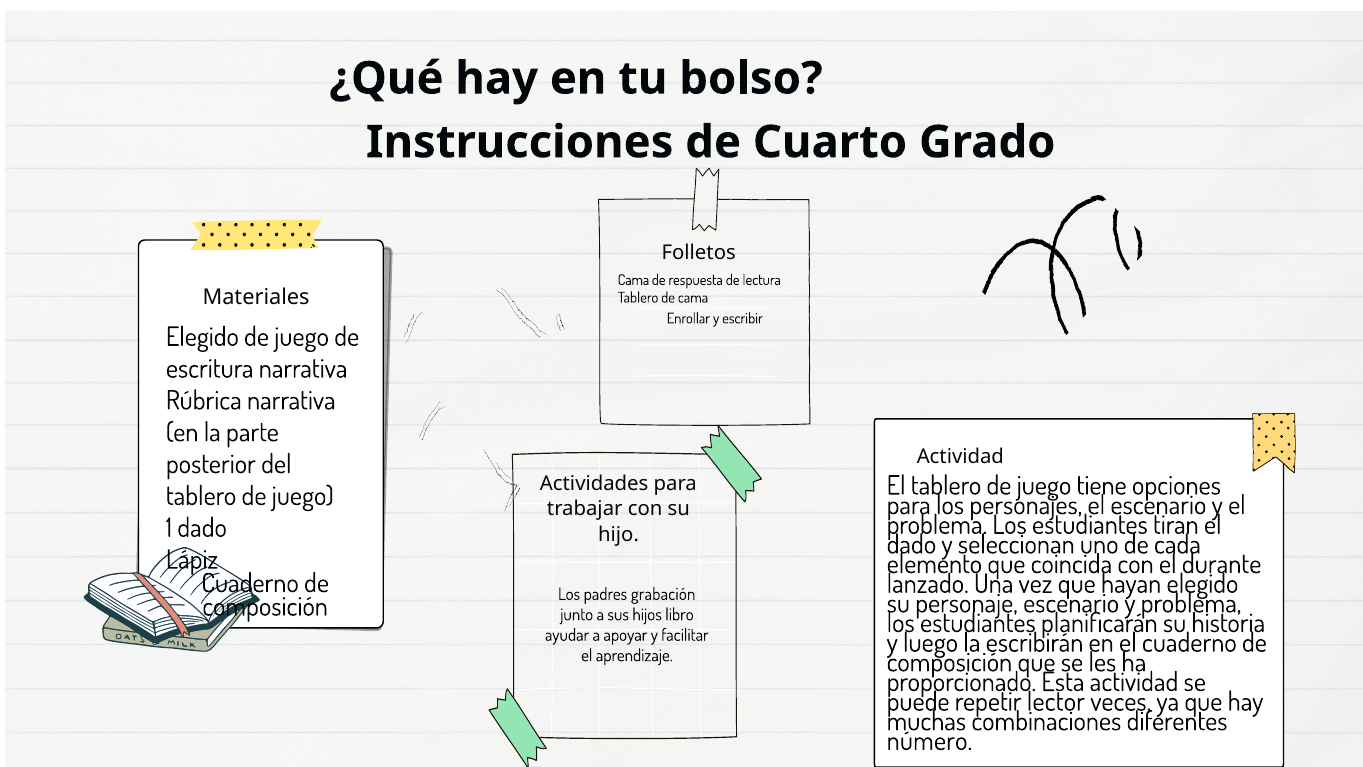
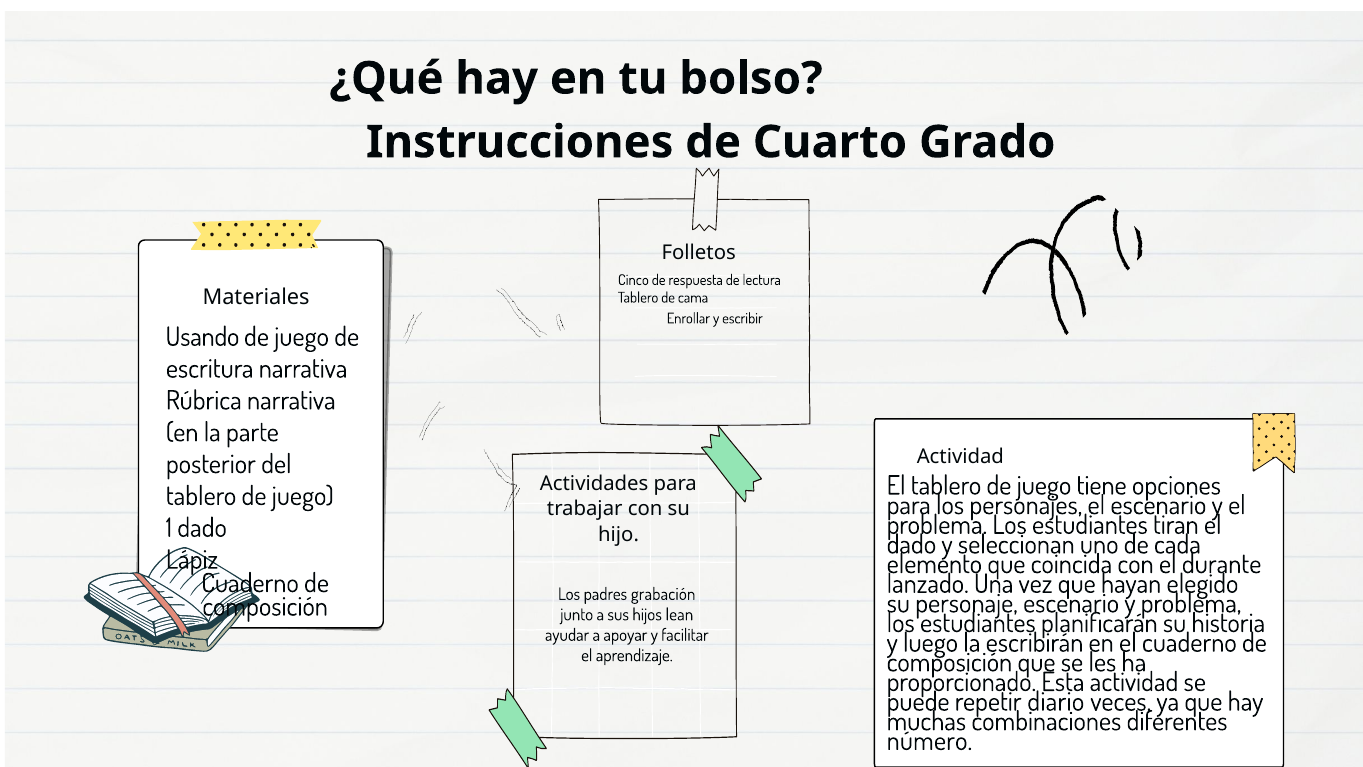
Cama: Cama -> Cinco (633, 280)
Elegido: Elegido -> Usando (202, 337)
libro: libro -> lean (679, 614)
lector: lector -> diario (1056, 702)
